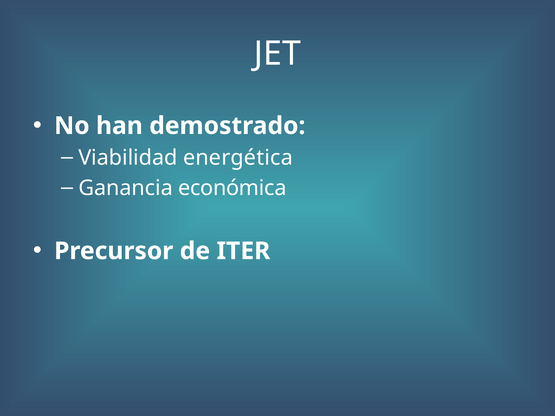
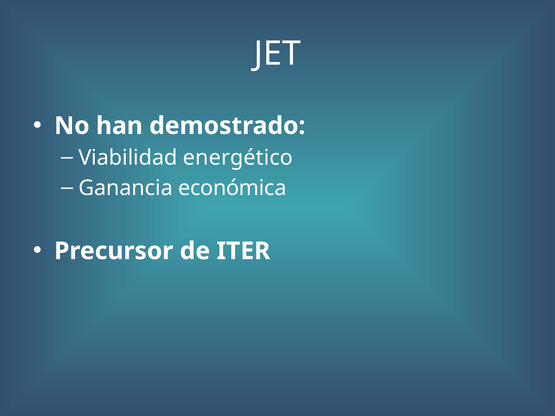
energética: energética -> energético (238, 158)
